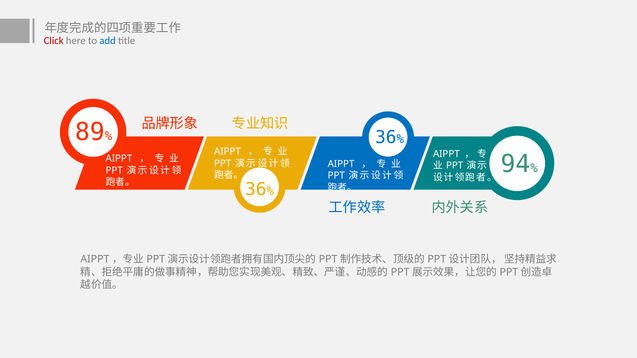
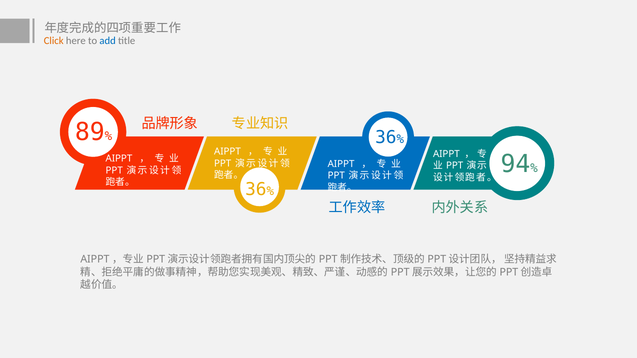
Click colour: red -> orange (54, 41)
